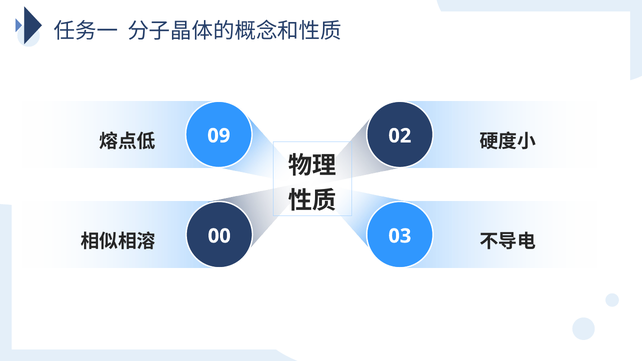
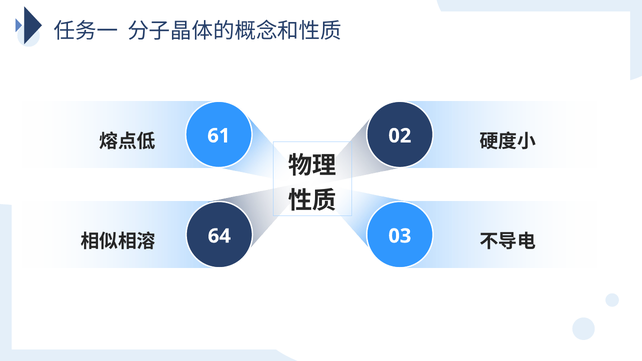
09: 09 -> 61 (219, 136)
00: 00 -> 64 (219, 236)
